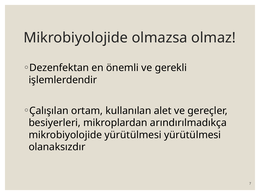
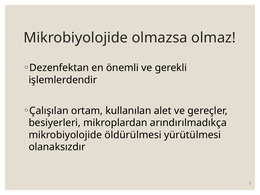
mikrobiyolojide yürütülmesi: yürütülmesi -> öldürülmesi (133, 135)
